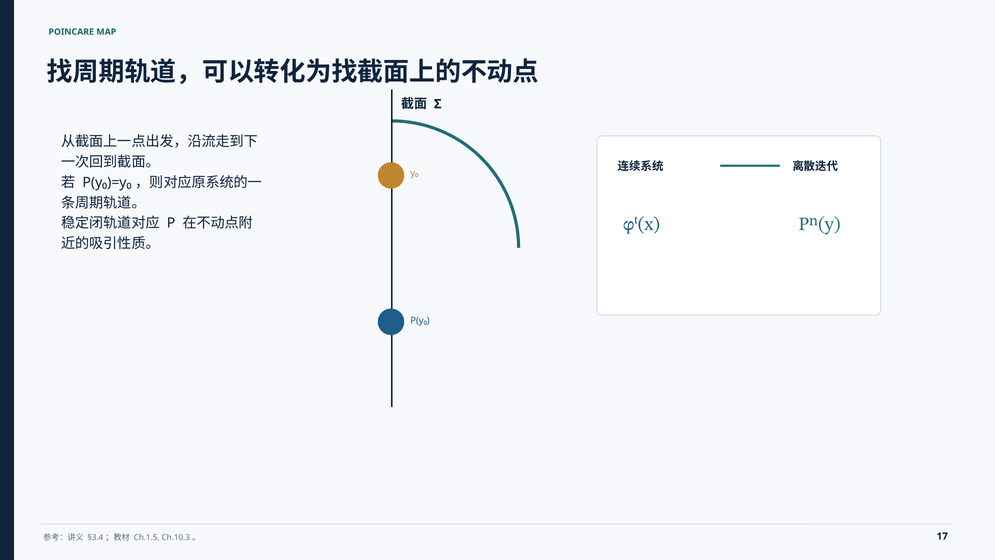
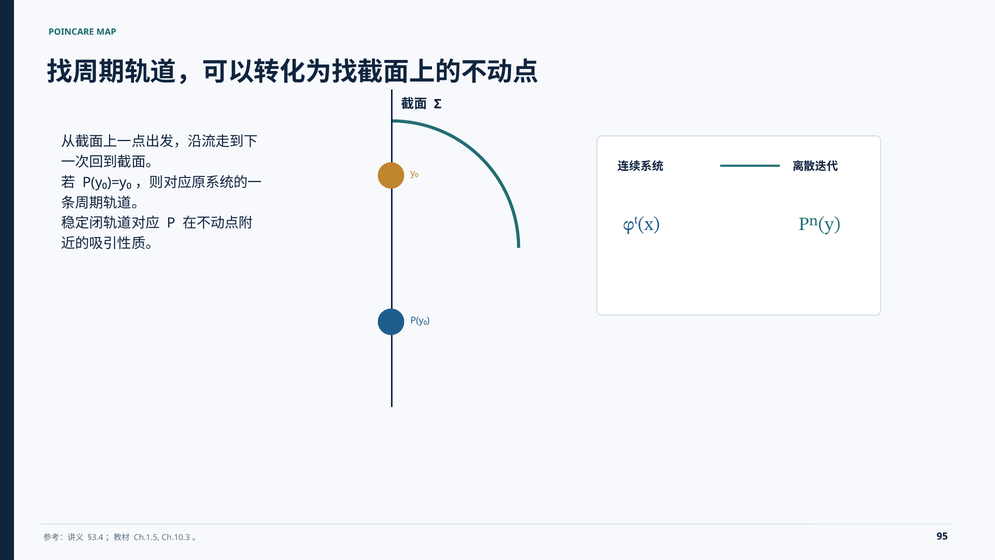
17: 17 -> 95 (942, 536)
